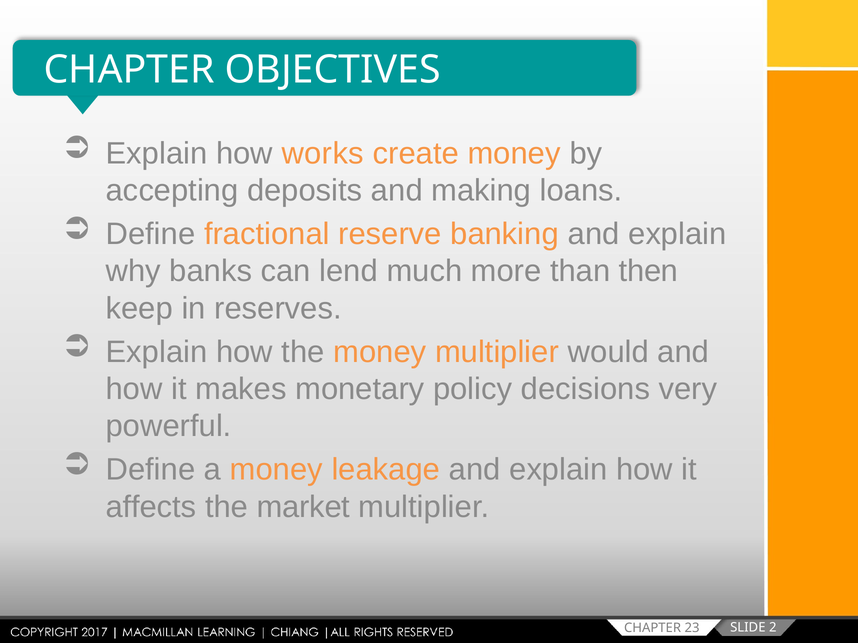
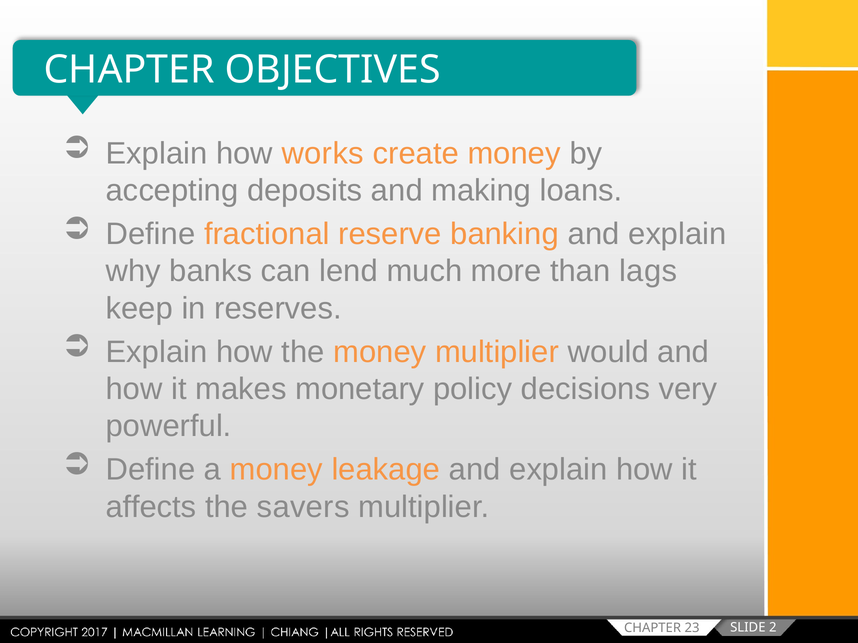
then: then -> lags (648, 271)
market: market -> savers (303, 507)
